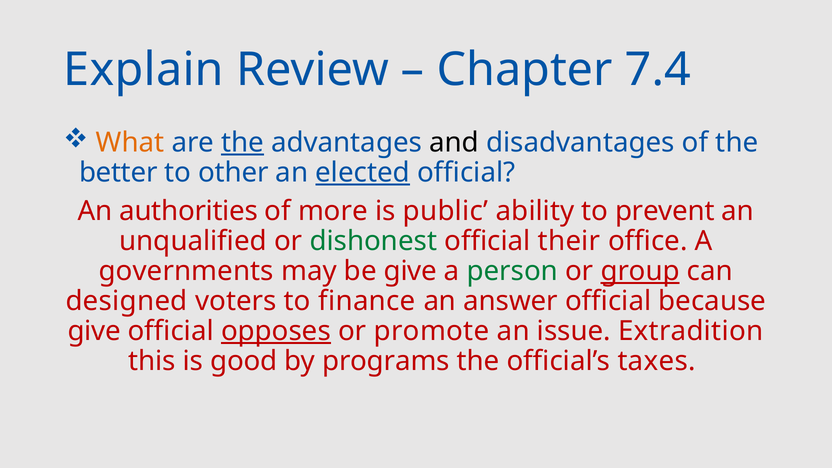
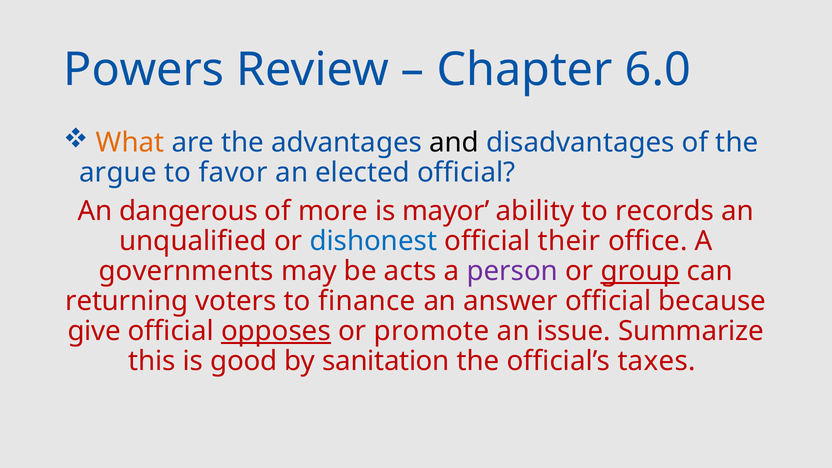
Explain: Explain -> Powers (144, 70)
7.4: 7.4 -> 6.0 (658, 70)
the underline: present -> none (242, 143)
better: better -> argue (118, 172)
other: other -> favor (233, 172)
elected underline: present -> none (363, 172)
authorities: authorities -> dangerous (189, 211)
public: public -> mayor (446, 211)
prevent: prevent -> records (665, 211)
dishonest colour: green -> blue (373, 241)
be give: give -> acts (410, 271)
person colour: green -> purple (512, 271)
designed: designed -> returning (127, 301)
Extradition: Extradition -> Summarize (691, 331)
programs: programs -> sanitation (386, 361)
